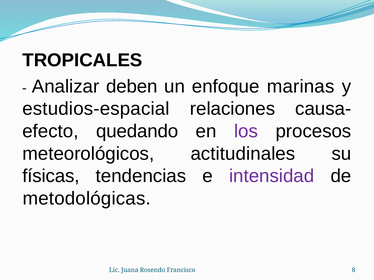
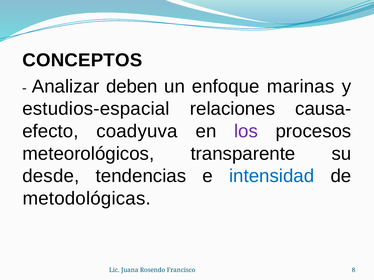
TROPICALES: TROPICALES -> CONCEPTOS (82, 60)
quedando: quedando -> coadyuva (137, 131)
actitudinales: actitudinales -> transparente (243, 154)
físicas: físicas -> desde (51, 176)
intensidad colour: purple -> blue (272, 176)
